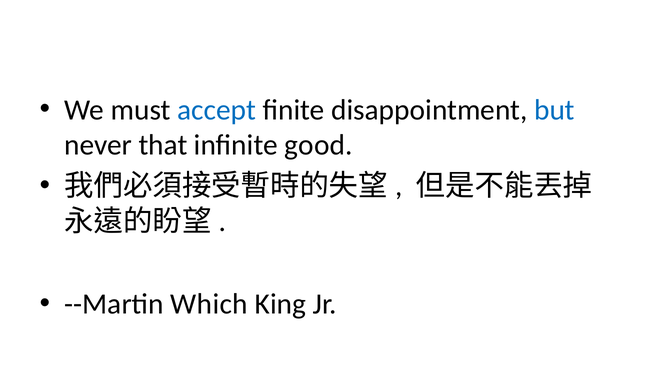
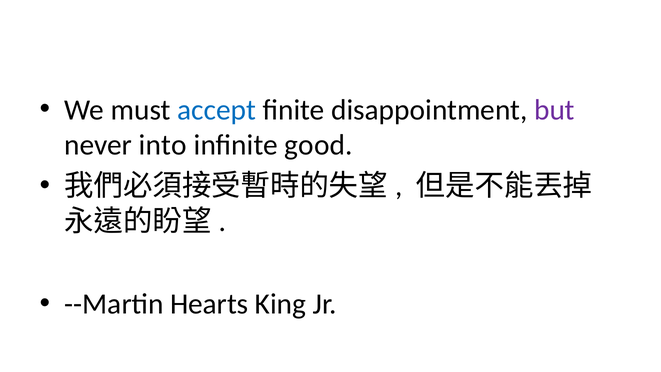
but colour: blue -> purple (554, 110)
that: that -> into (163, 145)
Which: Which -> Hearts (209, 304)
